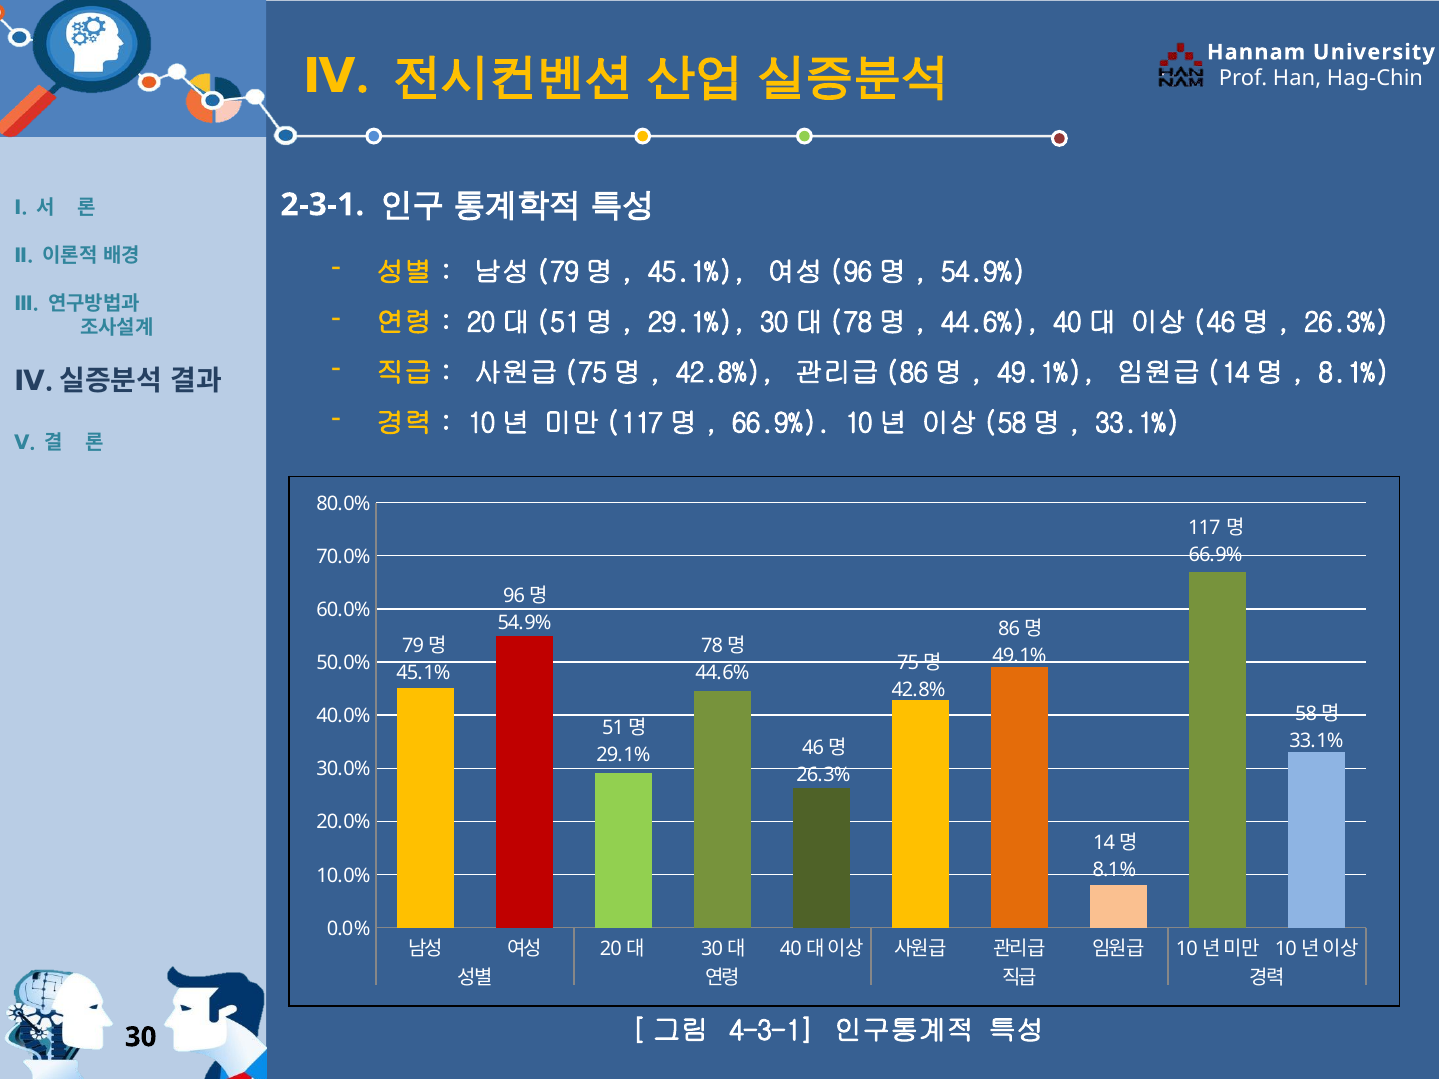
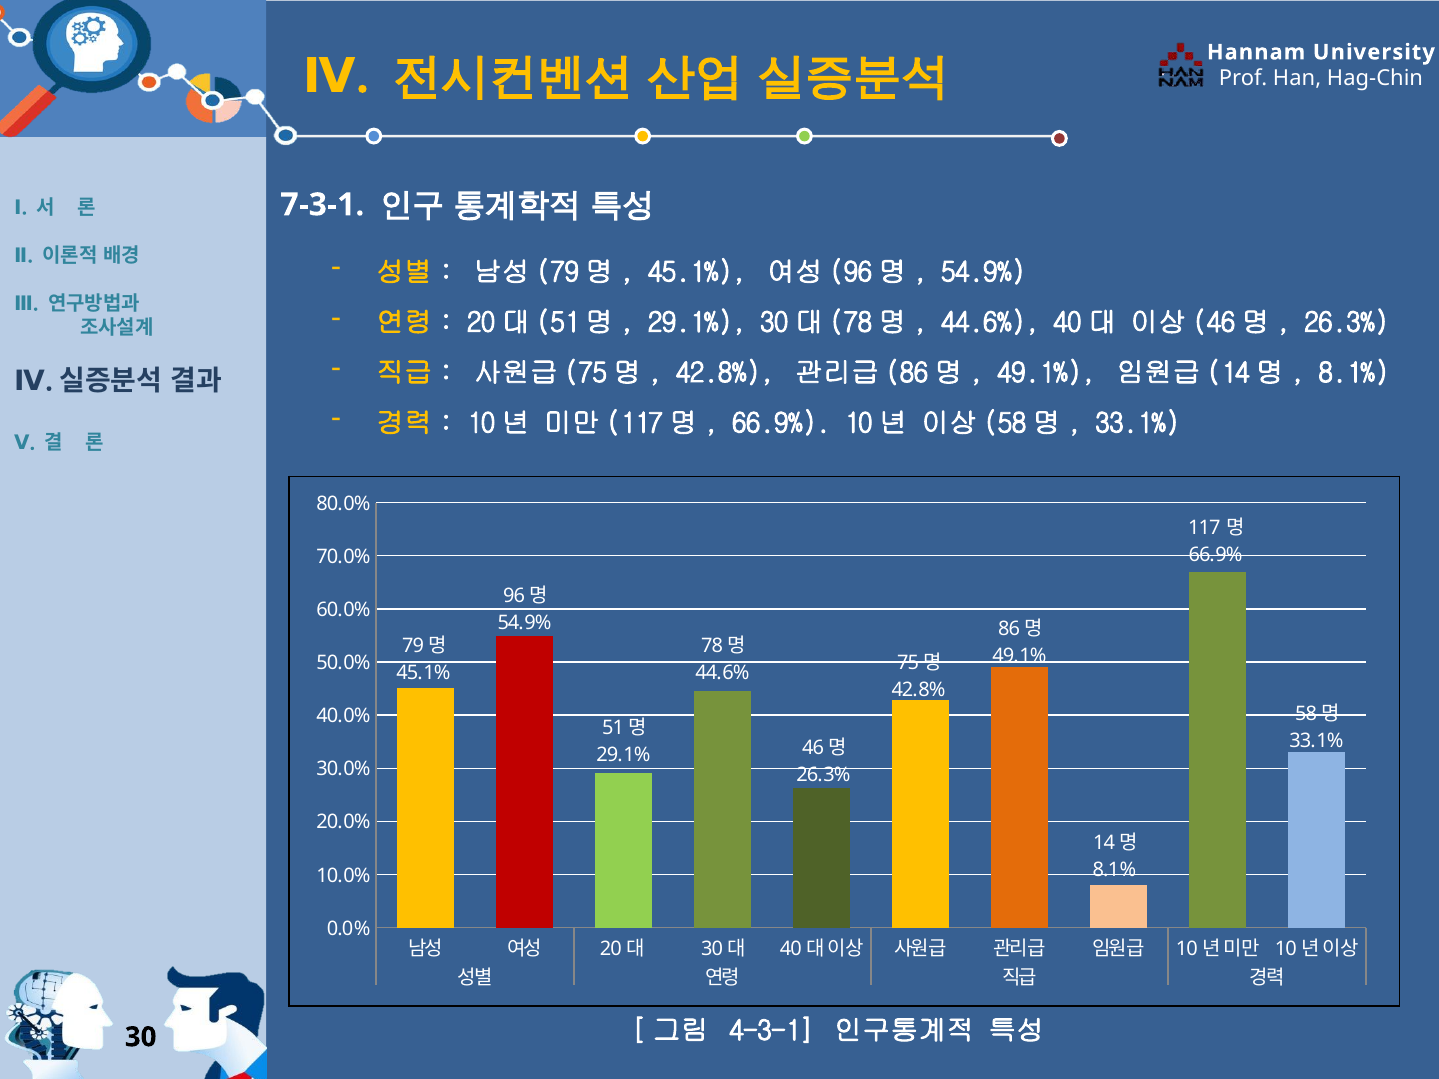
2-3-1: 2-3-1 -> 7-3-1 (322, 205)
